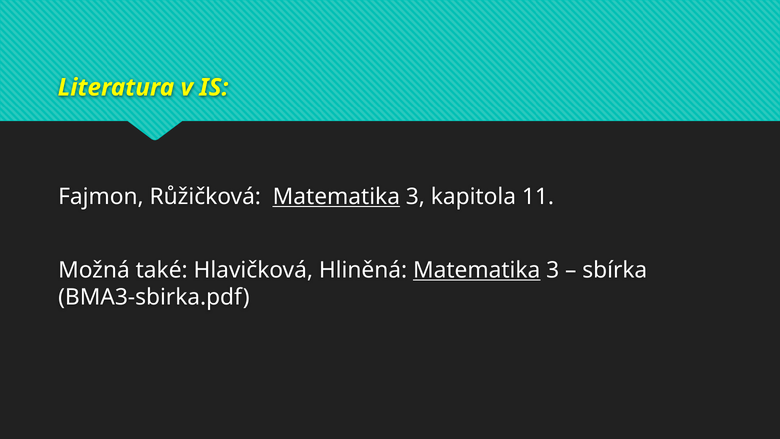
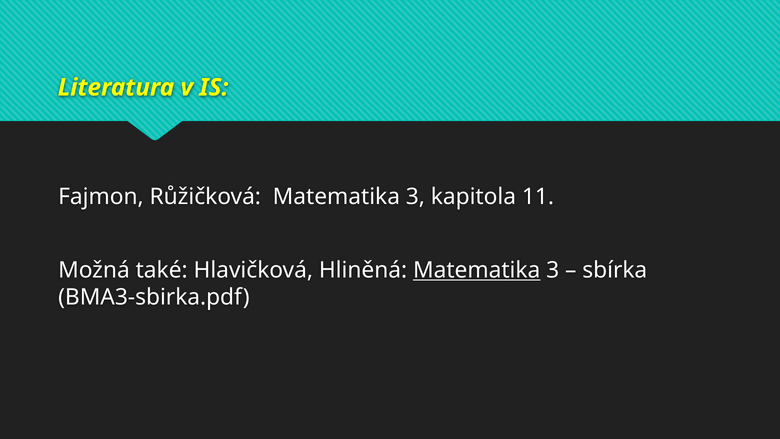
Matematika underline: present -> none (336, 197)
